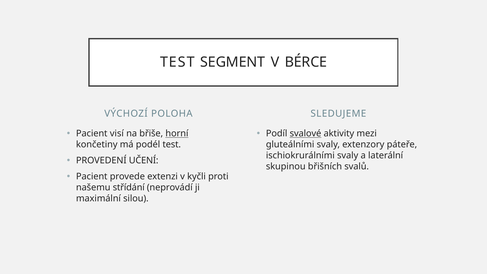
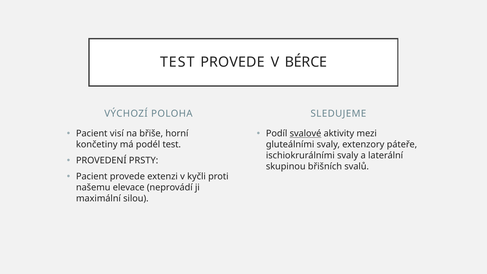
TEST SEGMENT: SEGMENT -> PROVEDE (233, 62)
horní underline: present -> none (177, 133)
UČENÍ: UČENÍ -> PRSTY (144, 160)
střídání: střídání -> elevace (129, 187)
